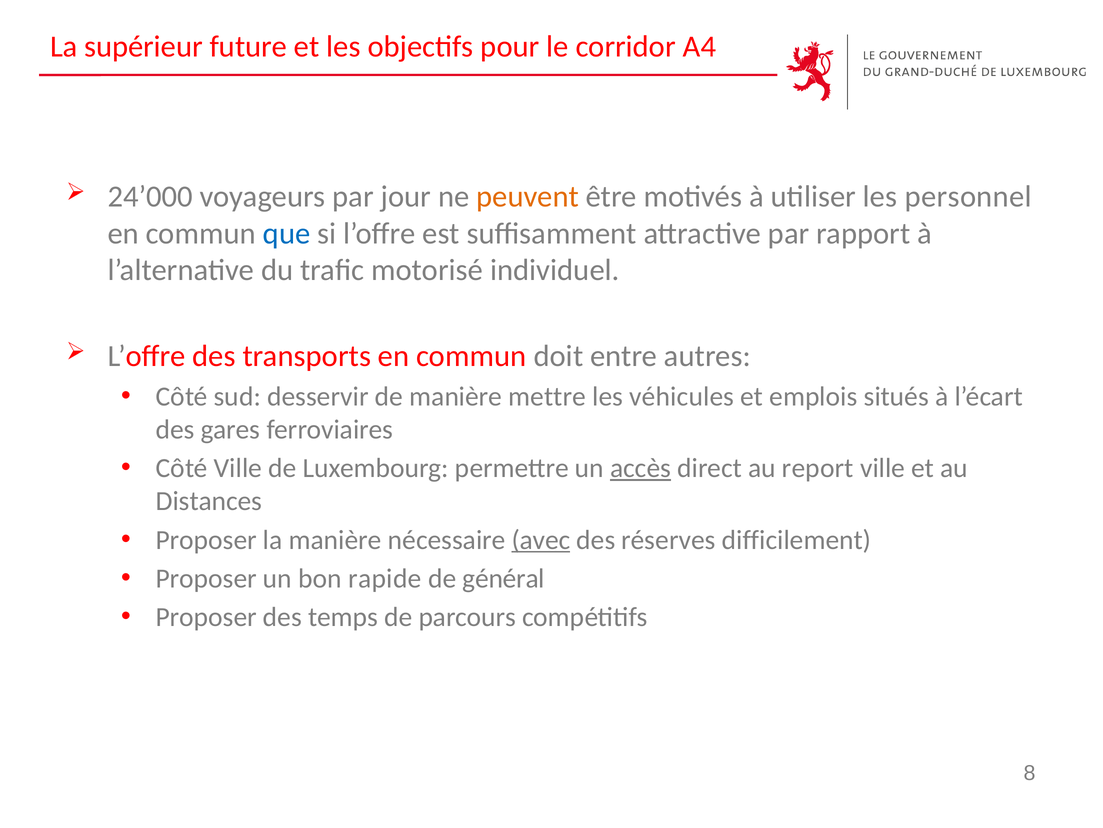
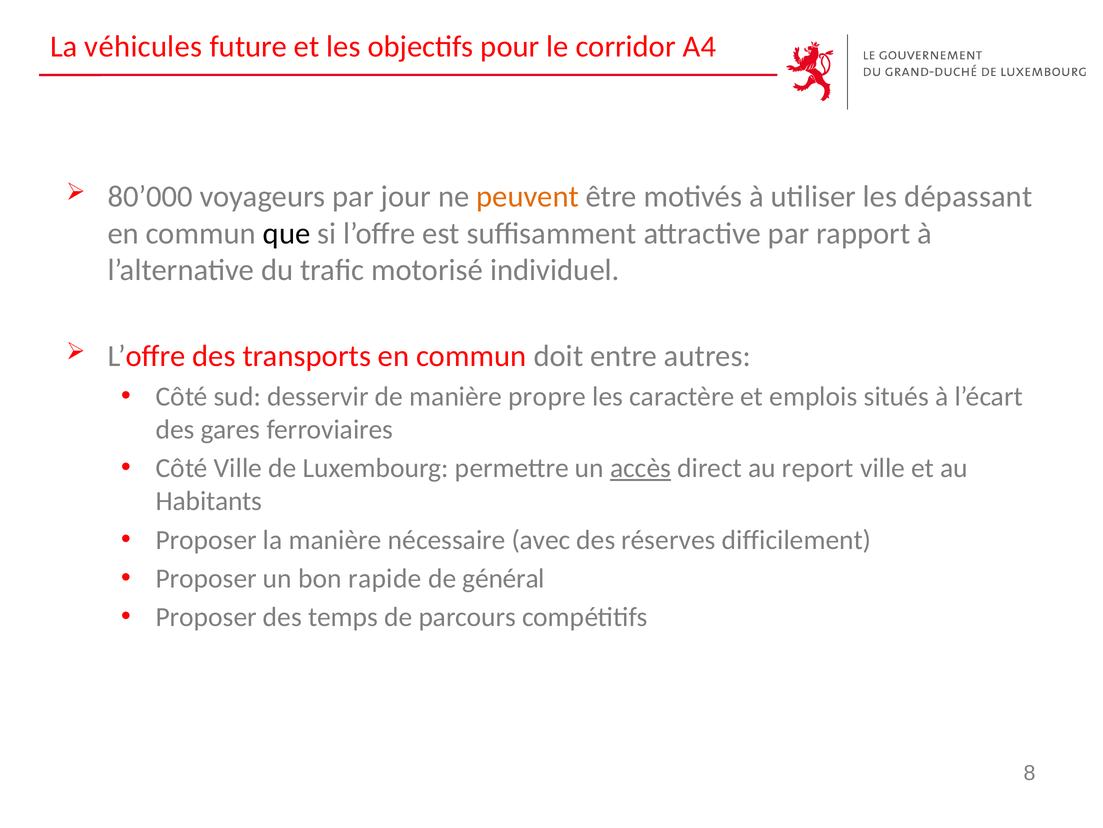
supérieur: supérieur -> véhicules (143, 47)
24’000: 24’000 -> 80’000 (150, 196)
personnel: personnel -> dépassant (968, 196)
que colour: blue -> black (287, 233)
mettre: mettre -> propre (547, 396)
véhicules: véhicules -> caractère (682, 396)
Distances: Distances -> Habitants (209, 501)
avec underline: present -> none (541, 539)
